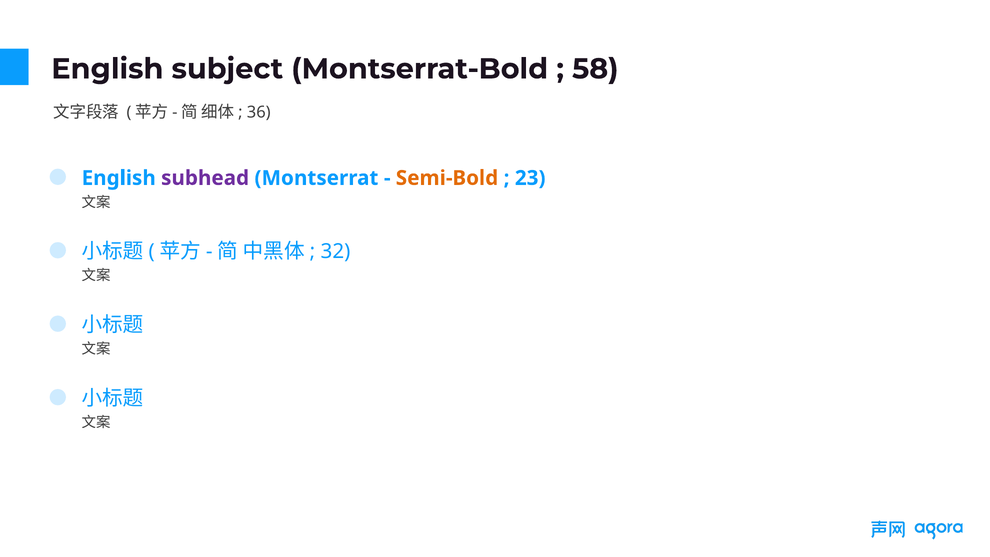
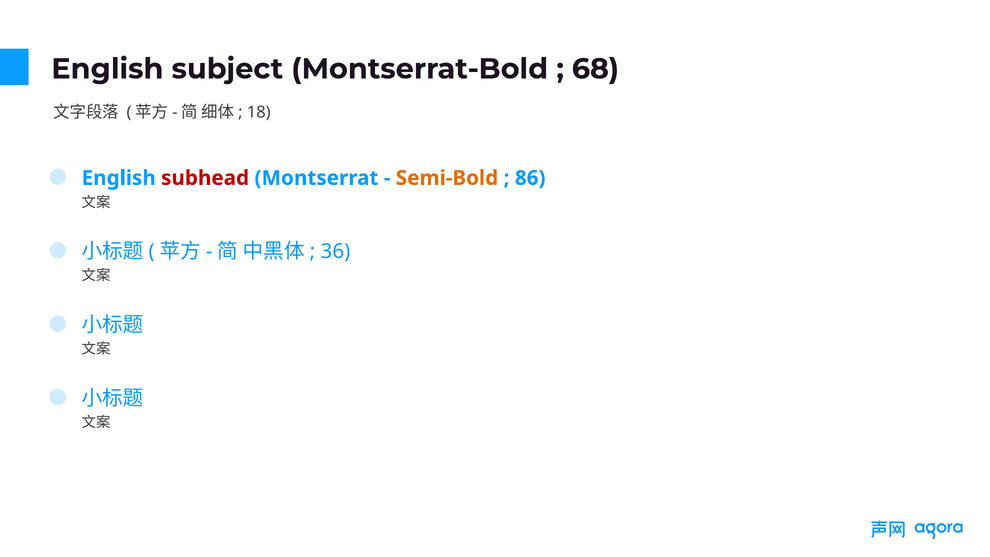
58: 58 -> 68 (595, 69)
36: 36 -> 18 (259, 112)
subhead colour: purple -> red (205, 178)
23: 23 -> 86 (530, 178)
32: 32 -> 36 (335, 251)
